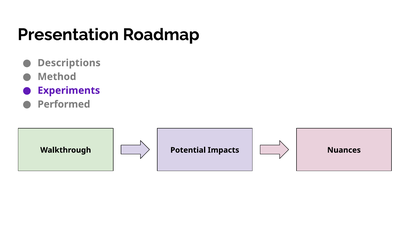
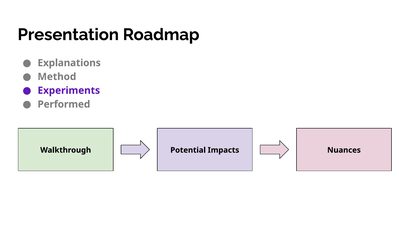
Descriptions: Descriptions -> Explanations (69, 63)
